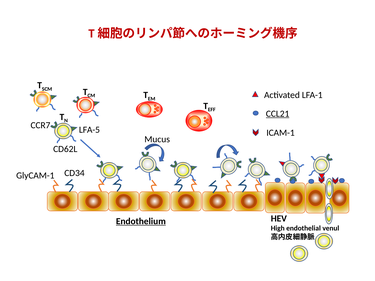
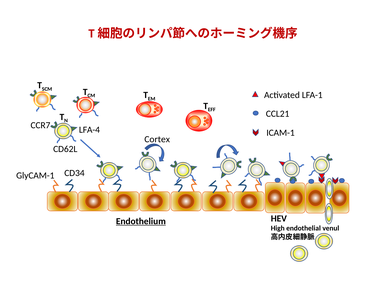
CCL21 underline: present -> none (278, 114)
LFA-5: LFA-5 -> LFA-4 (89, 130)
Mucus: Mucus -> Cortex (157, 139)
